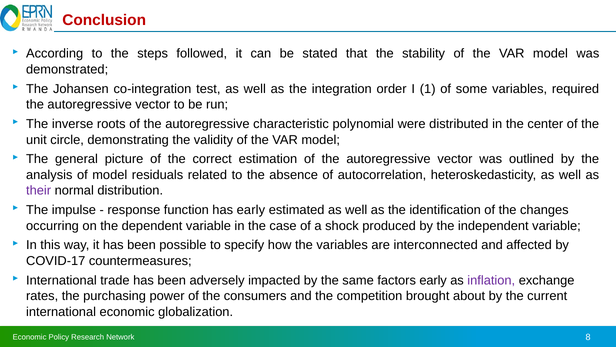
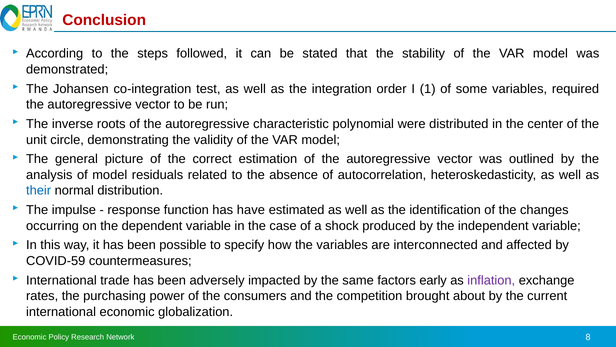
their colour: purple -> blue (39, 190)
has early: early -> have (251, 210)
COVID-17: COVID-17 -> COVID-59 (56, 261)
